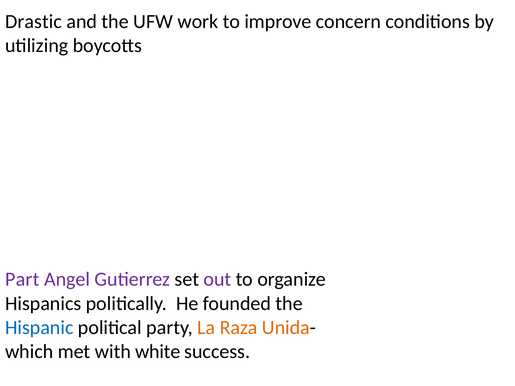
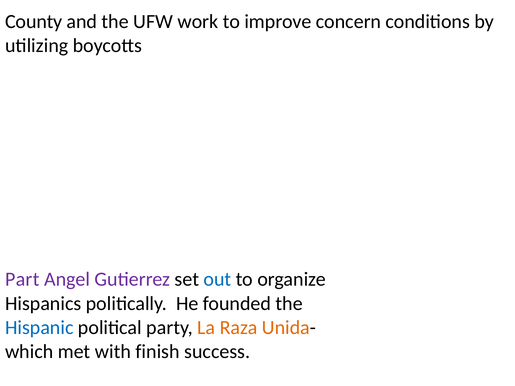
Drastic: Drastic -> County (34, 22)
out colour: purple -> blue (217, 280)
white: white -> finish (158, 352)
